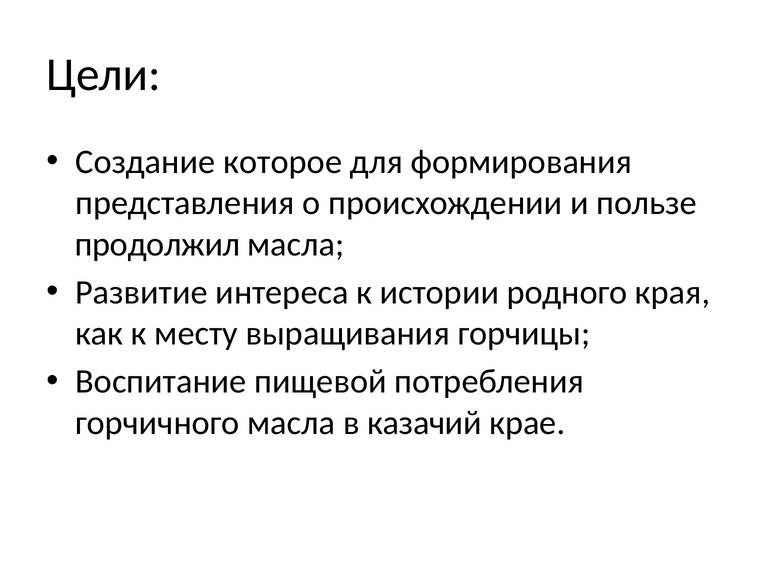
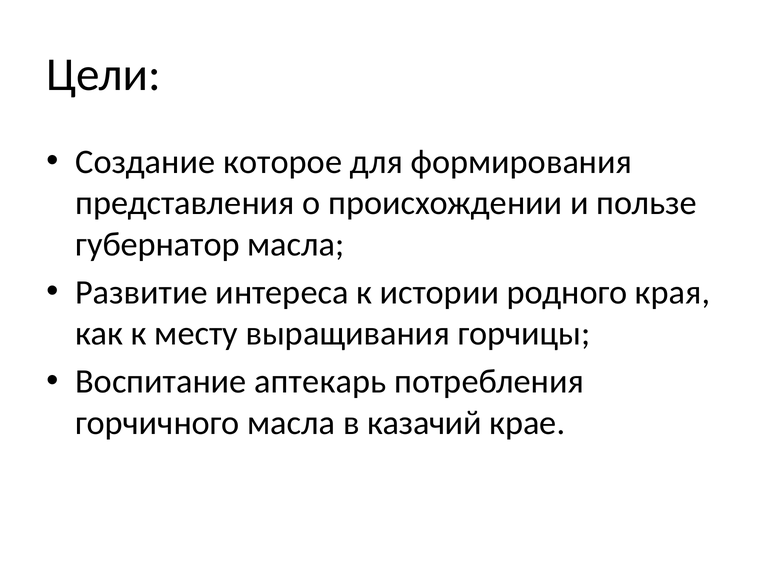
продолжил: продолжил -> губернатор (157, 244)
пищевой: пищевой -> аптекарь (320, 382)
